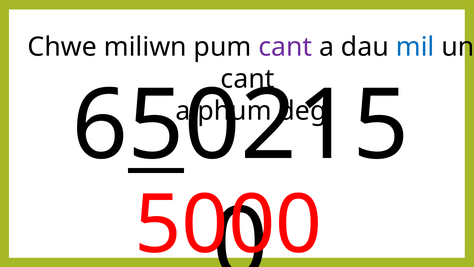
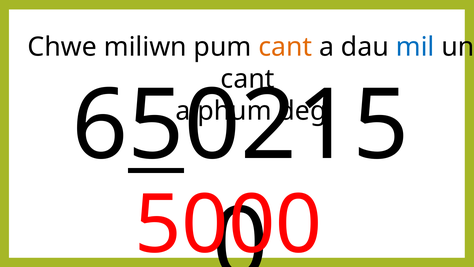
cant colour: purple -> orange (285, 47)
